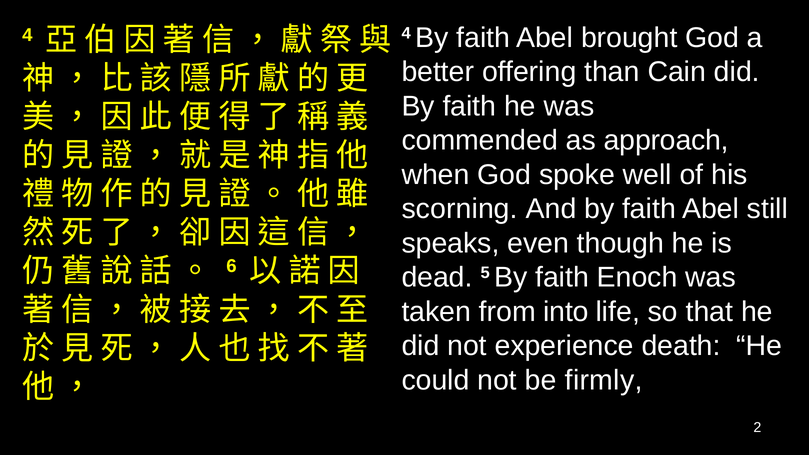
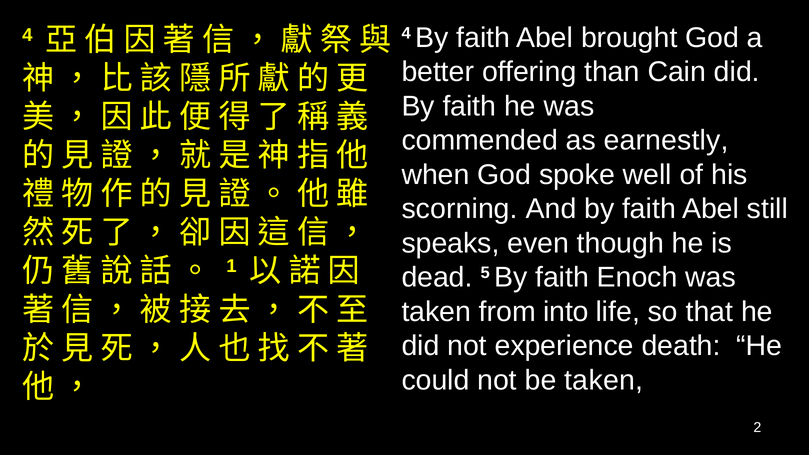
approach: approach -> earnestly (666, 141)
6: 6 -> 1 (231, 266)
be firmly: firmly -> taken (604, 380)
